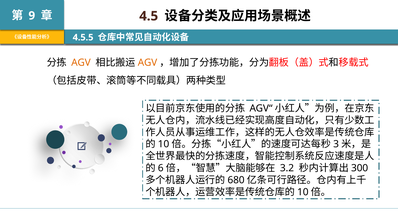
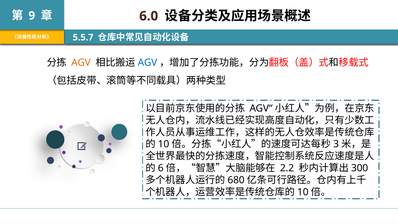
4.5: 4.5 -> 6.0 (149, 16)
4.5.5: 4.5.5 -> 5.5.7 (83, 37)
AGV colour: orange -> blue (147, 63)
3.2: 3.2 -> 2.2 (287, 168)
